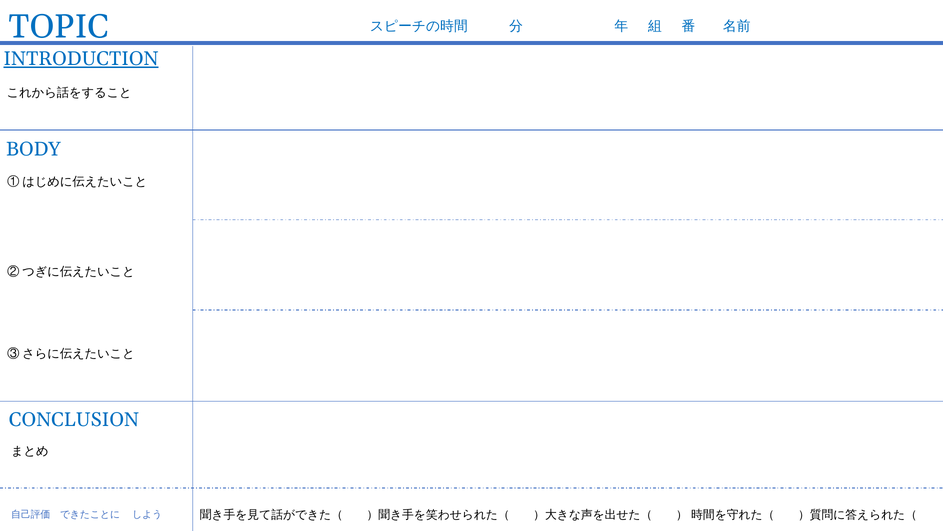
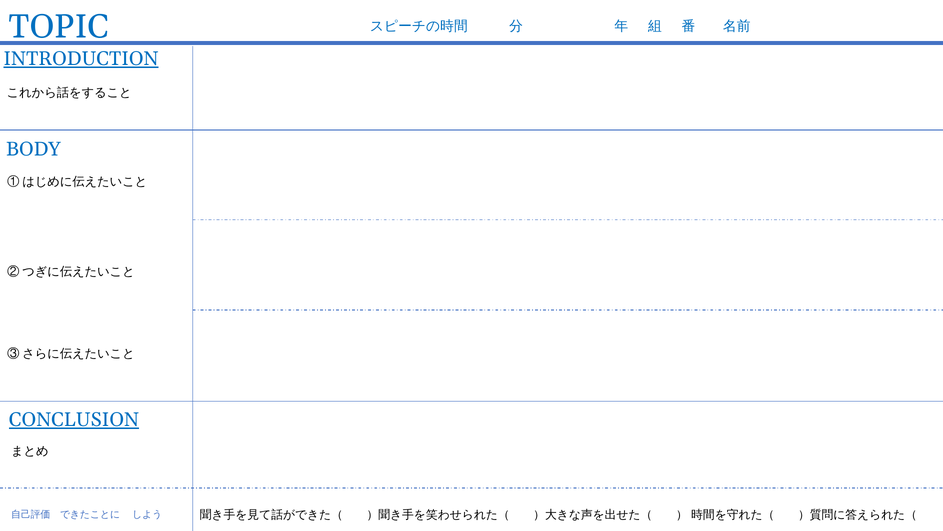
CONCLUSION underline: none -> present (74, 419)
